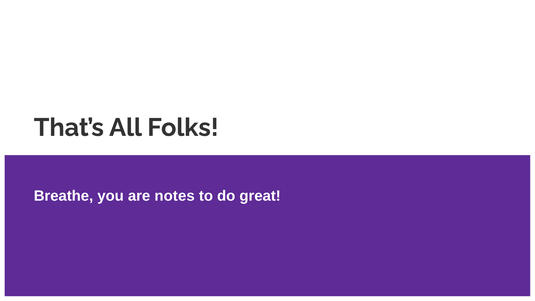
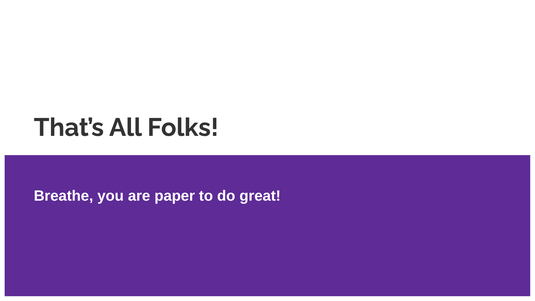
notes: notes -> paper (175, 196)
